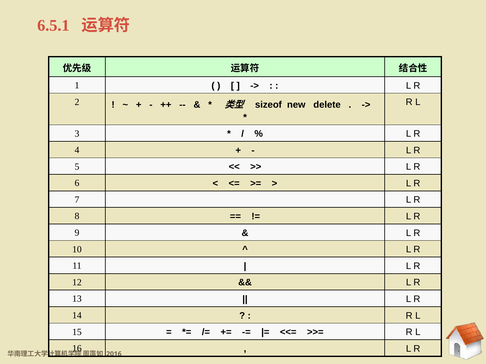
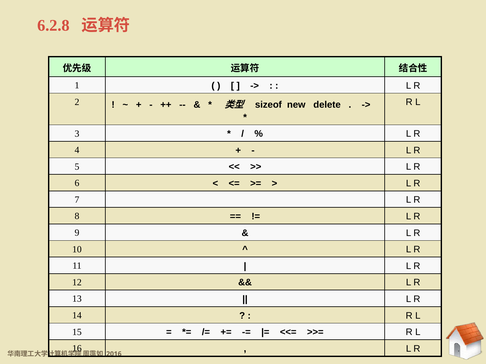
6.5.1: 6.5.1 -> 6.2.8 (53, 25)
